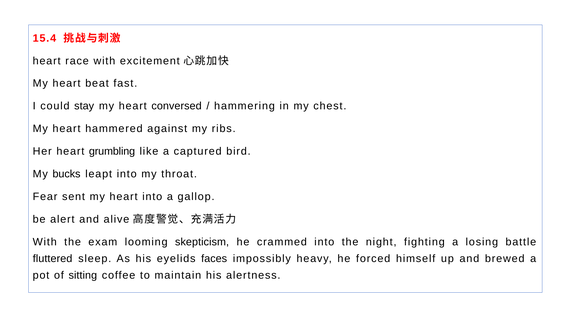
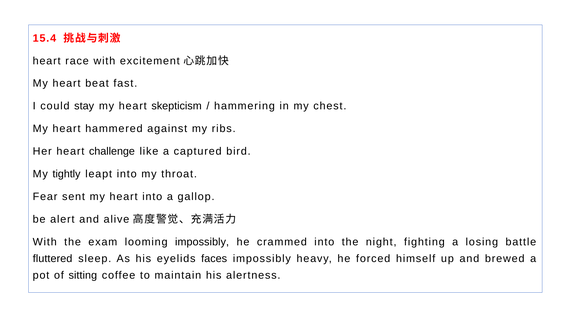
conversed: conversed -> skepticism (177, 106)
grumbling: grumbling -> challenge (112, 151)
bucks: bucks -> tightly (67, 174)
looming skepticism: skepticism -> impossibly (202, 242)
